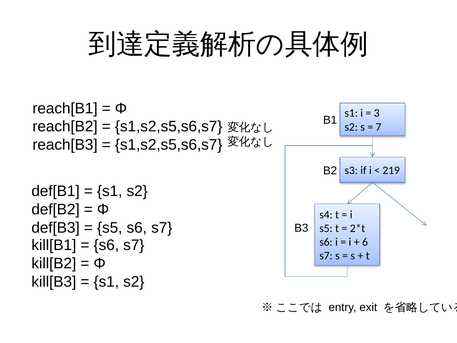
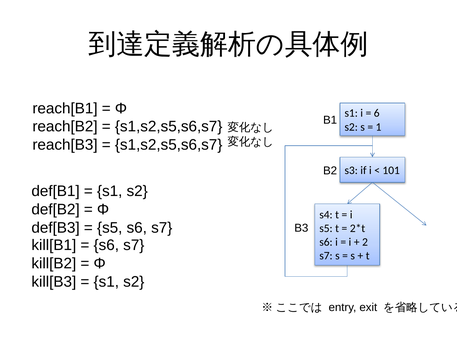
3: 3 -> 6 (377, 113)
7: 7 -> 1 (379, 127)
219: 219 -> 101 (391, 170)
6: 6 -> 2 (365, 242)
